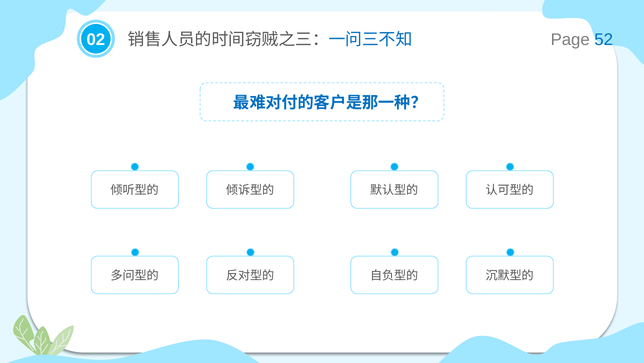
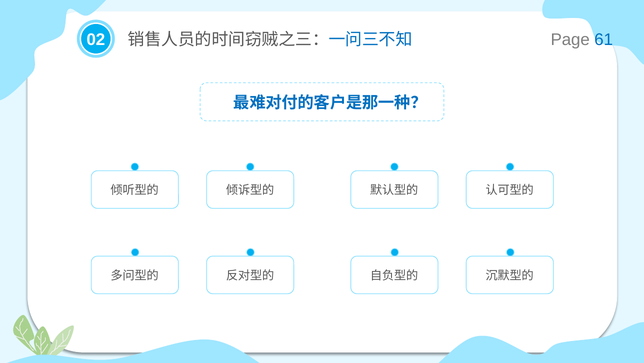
52: 52 -> 61 (604, 40)
